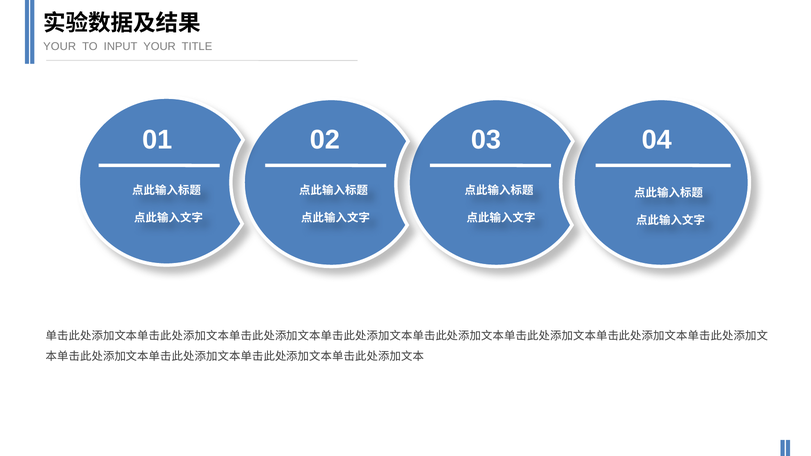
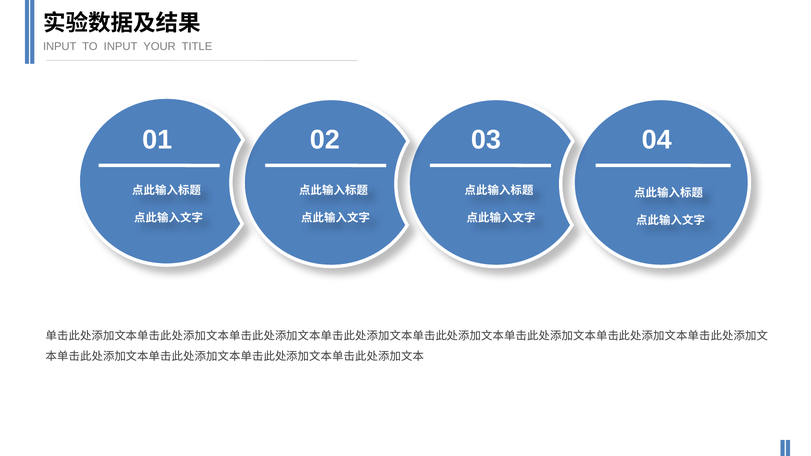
YOUR: YOUR -> INPUT (60, 47)
